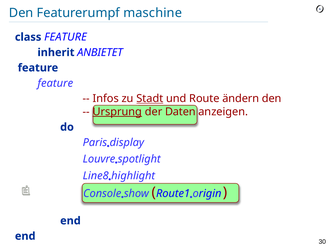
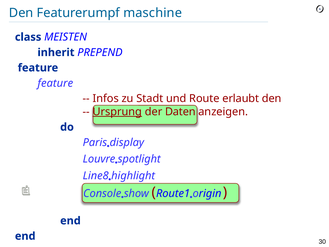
class FEATURE: FEATURE -> MEISTEN (66, 37)
ANBIETET: ANBIETET -> PREPEND (100, 52)
Stadt underline: present -> none (150, 98)
ändern: ändern -> erlaubt (241, 98)
